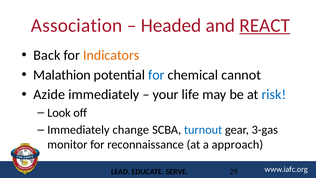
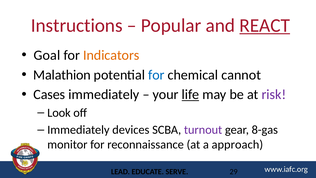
Association: Association -> Instructions (77, 25)
Headed: Headed -> Popular (171, 25)
Back: Back -> Goal (47, 55)
Azide: Azide -> Cases (49, 95)
life underline: none -> present (190, 95)
risk colour: blue -> purple (274, 95)
change: change -> devices (131, 130)
turnout colour: blue -> purple (203, 130)
3-gas: 3-gas -> 8-gas (265, 130)
